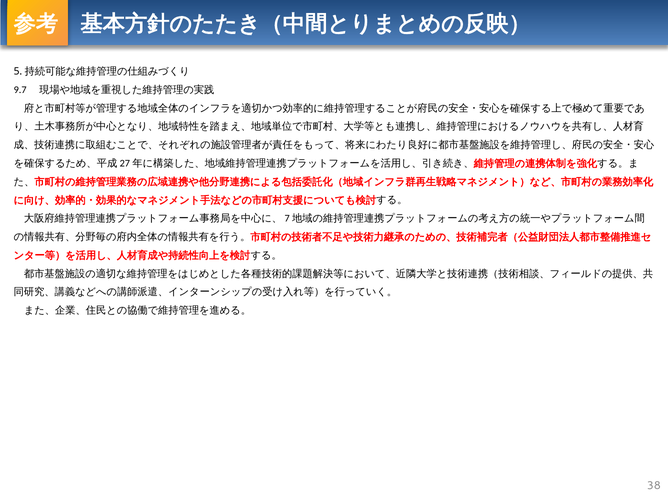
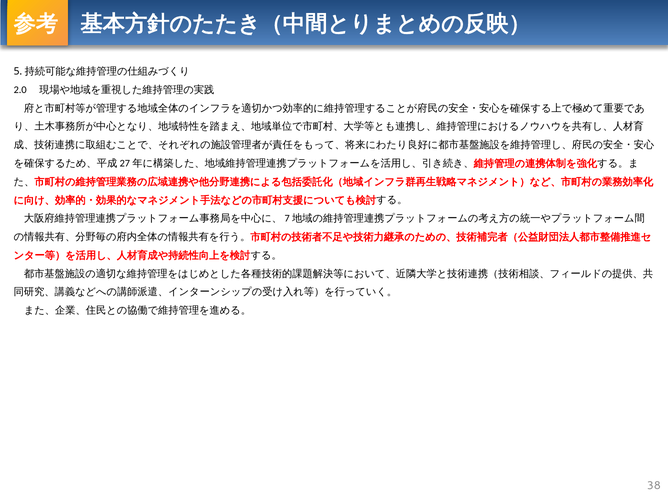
9.7: 9.7 -> 2.0 (20, 90)
